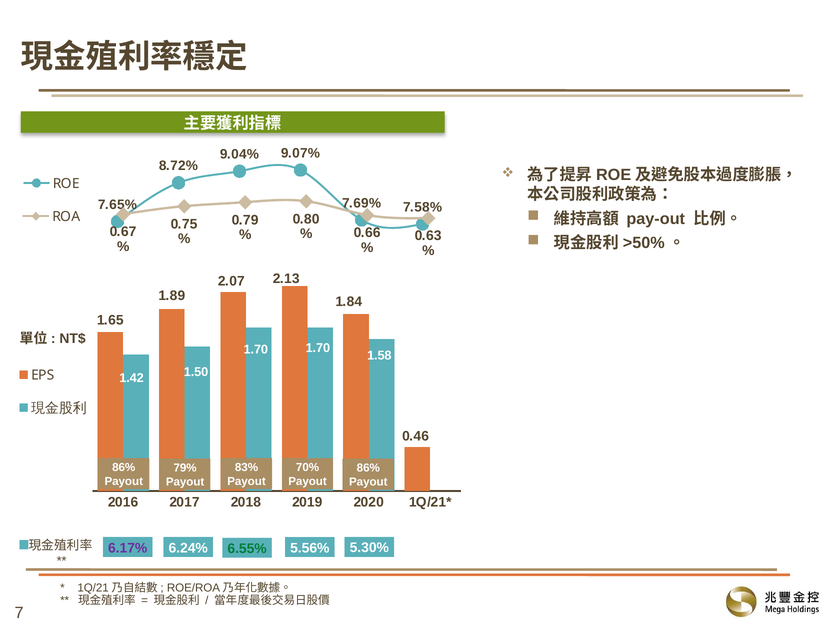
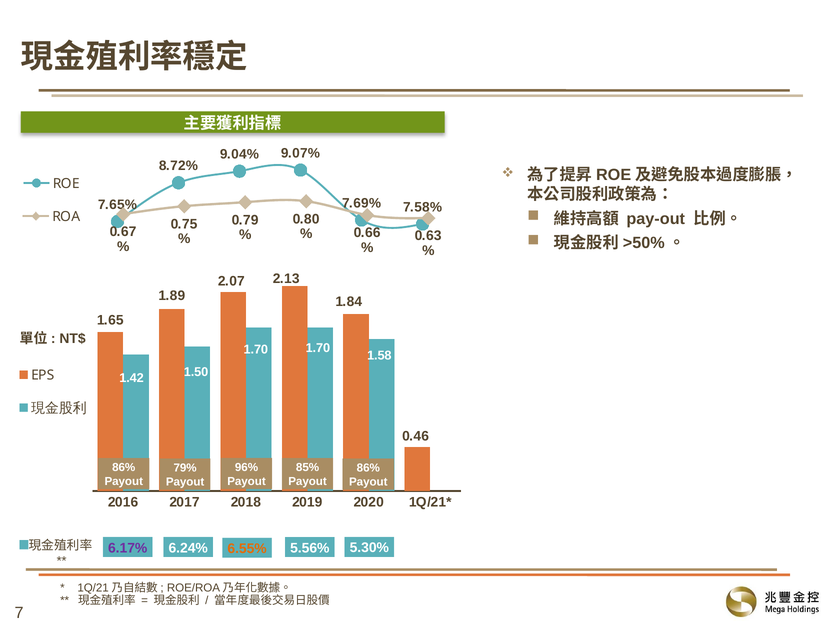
83%: 83% -> 96% (246, 467)
70%: 70% -> 85% (308, 467)
6.55% colour: green -> orange (247, 548)
